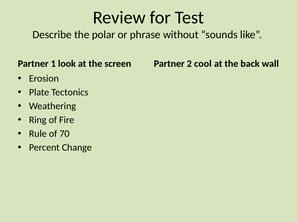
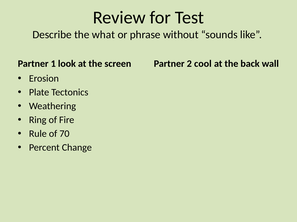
polar: polar -> what (103, 35)
